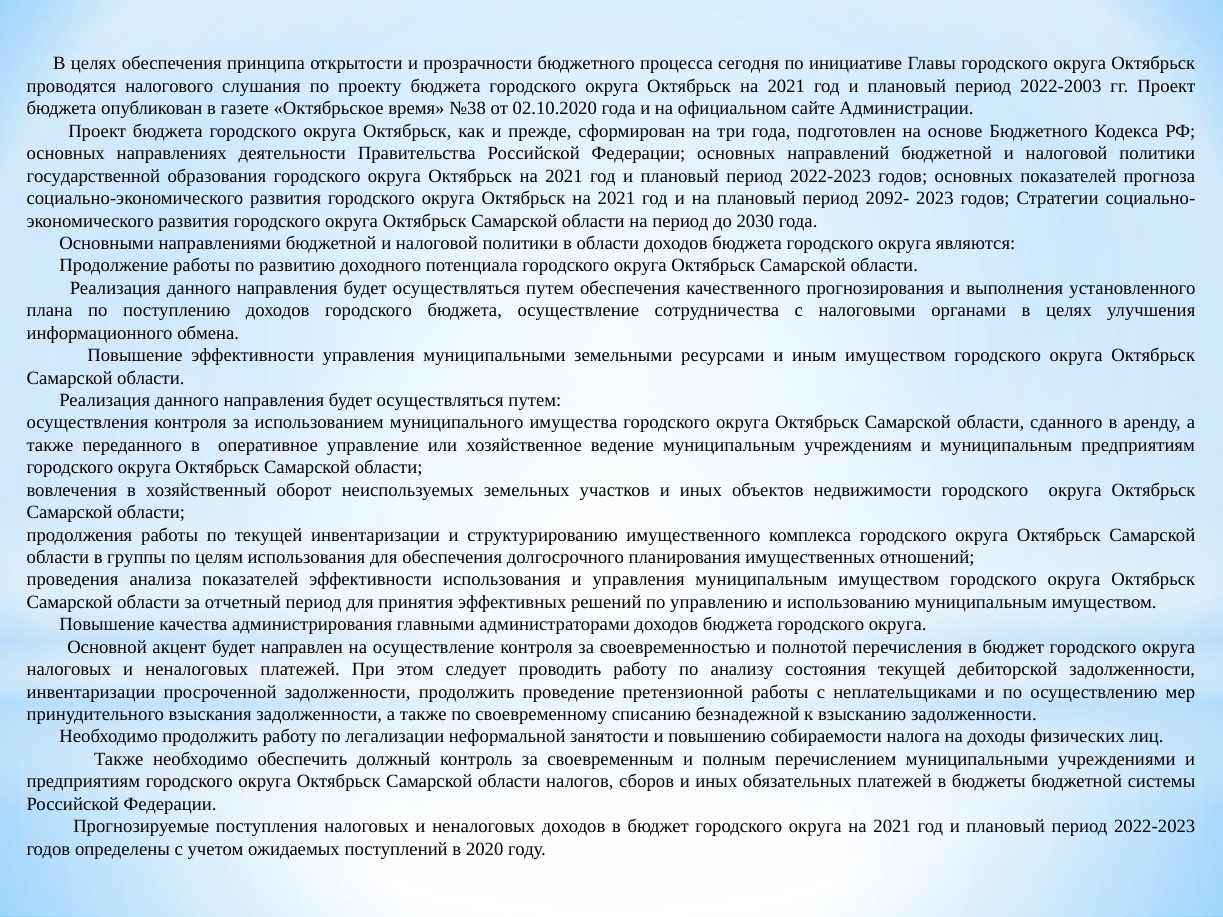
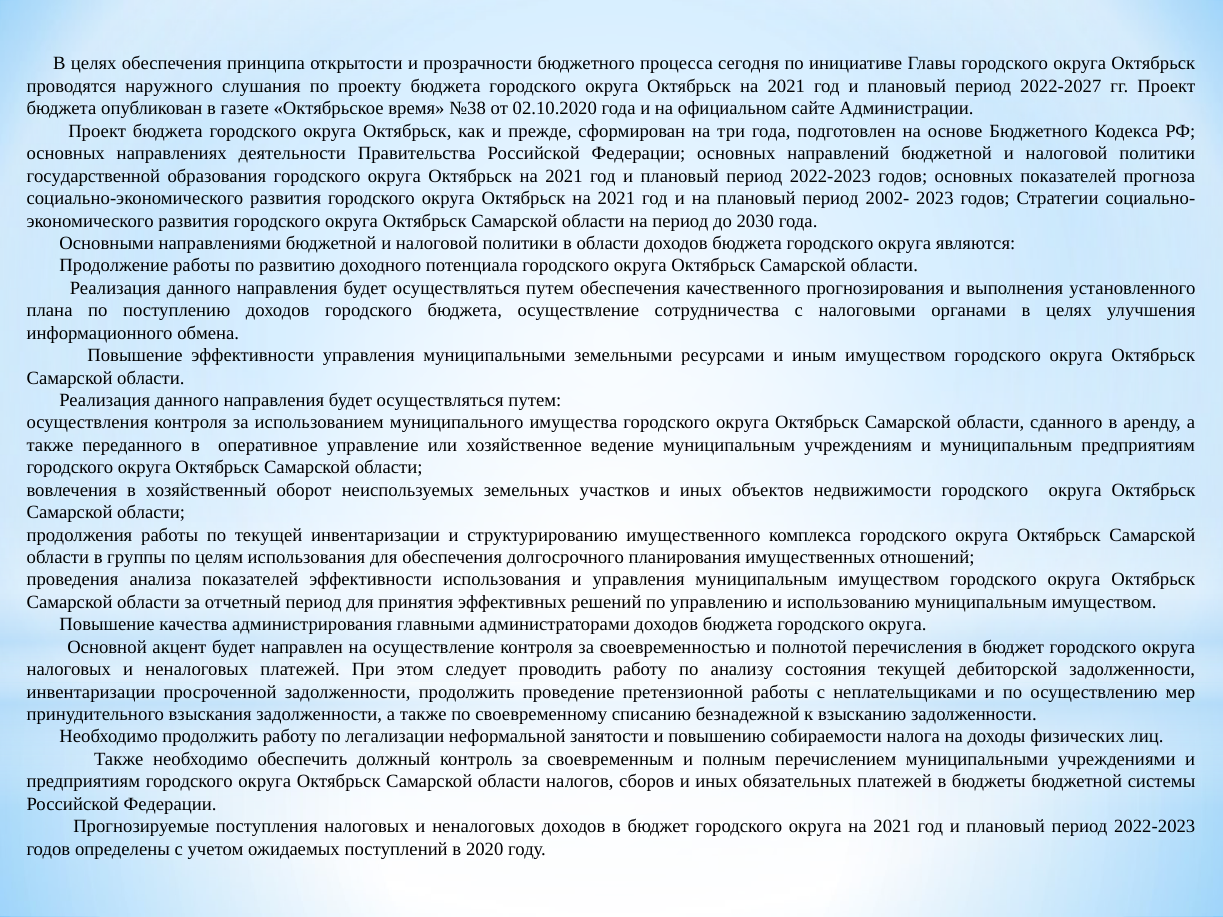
налогового: налогового -> наружного (169, 86)
2022-2003: 2022-2003 -> 2022-2027 (1061, 86)
2092-: 2092- -> 2002- (888, 198)
